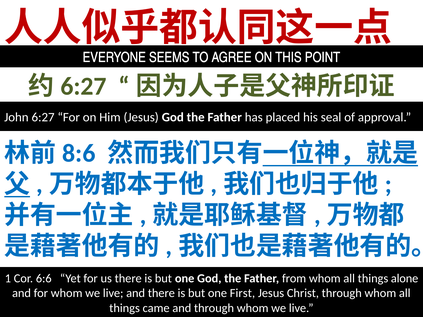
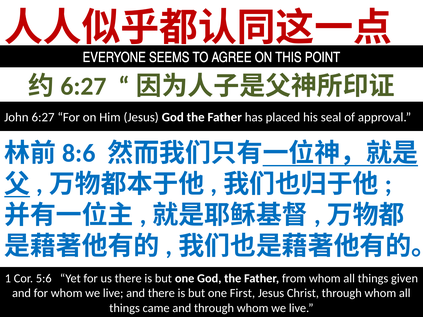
6:6: 6:6 -> 5:6 (44, 279)
alone: alone -> given (405, 279)
